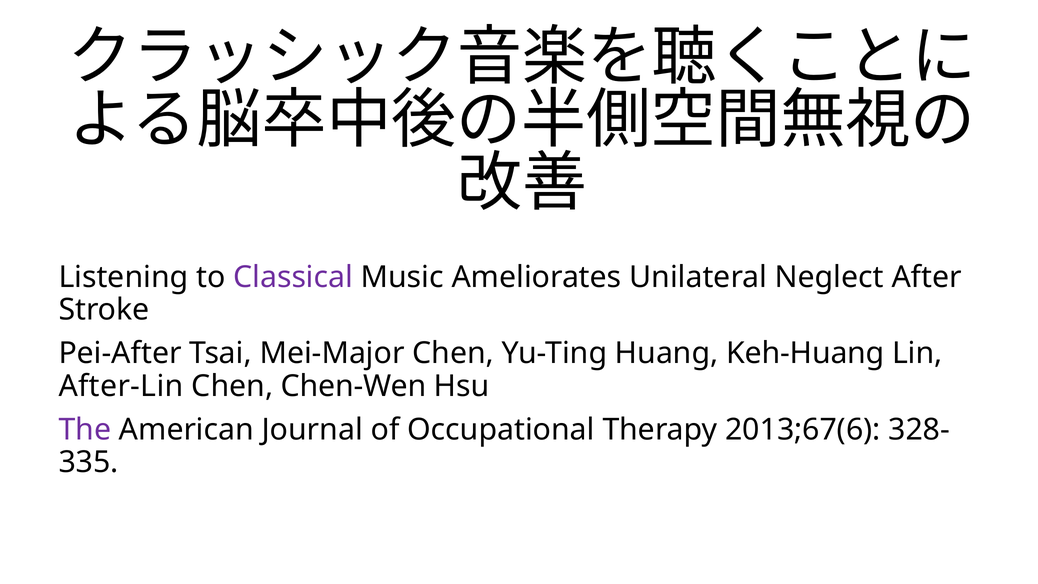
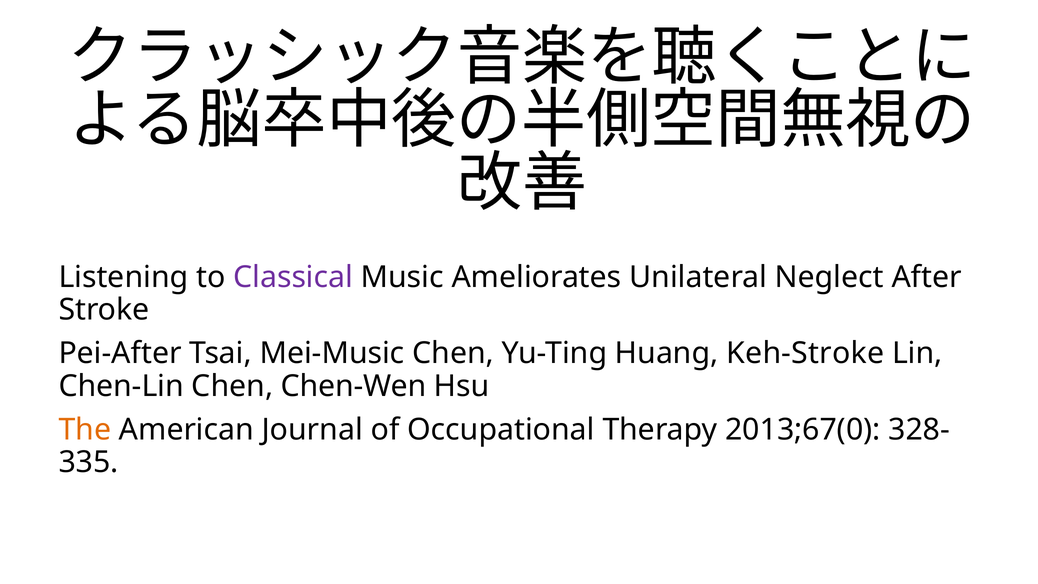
Mei-Major: Mei-Major -> Mei-Music (332, 353)
Keh-Huang: Keh-Huang -> Keh-Stroke (805, 353)
After-Lin: After-Lin -> Chen-Lin (121, 386)
The colour: purple -> orange (85, 430)
2013;67(6: 2013;67(6 -> 2013;67(0 (803, 430)
